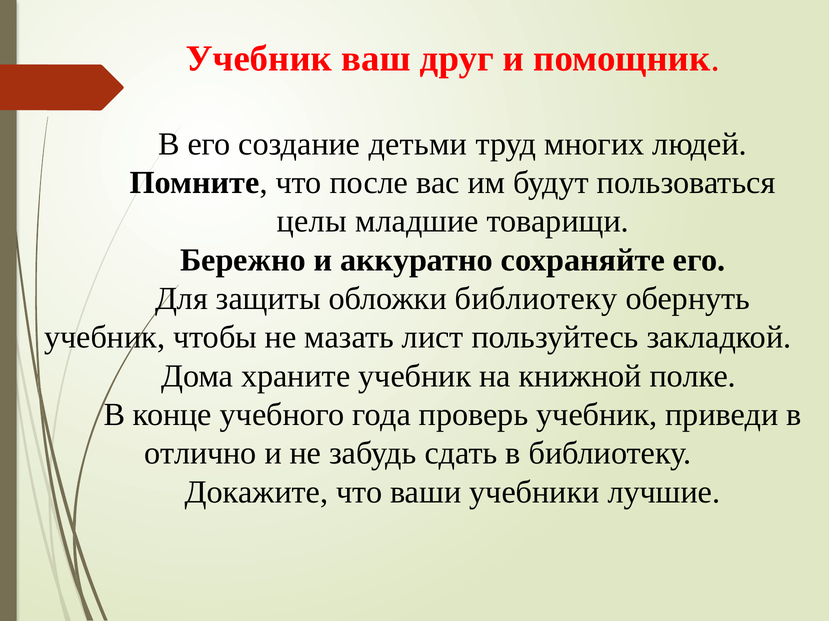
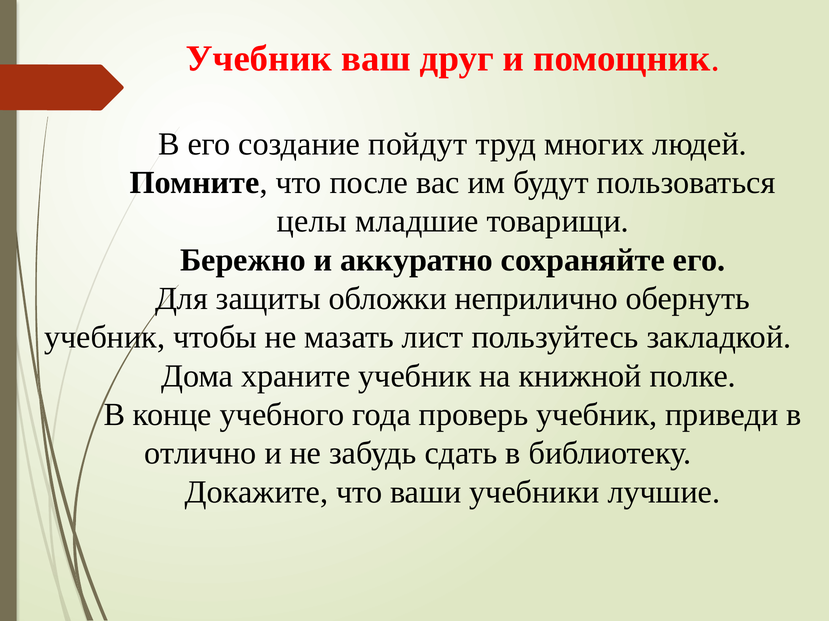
детьми: детьми -> пойдут (418, 144)
обложки библиотеку: библиотеку -> неприлично (536, 299)
